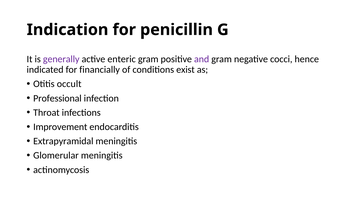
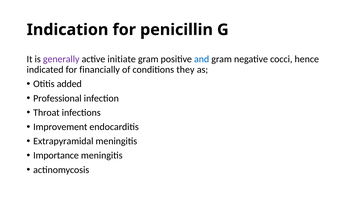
enteric: enteric -> initiate (122, 59)
and colour: purple -> blue (202, 59)
exist: exist -> they (185, 70)
occult: occult -> added (69, 84)
Glomerular: Glomerular -> Importance (56, 155)
